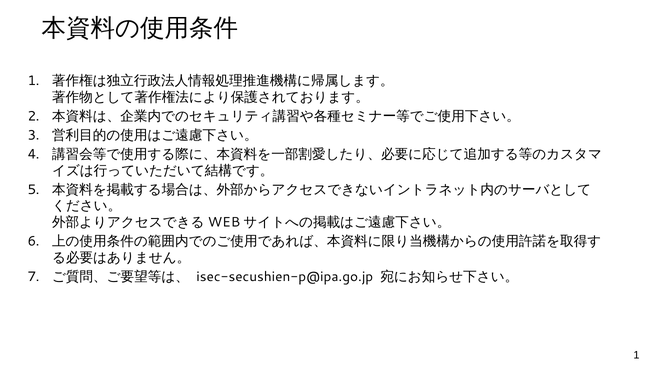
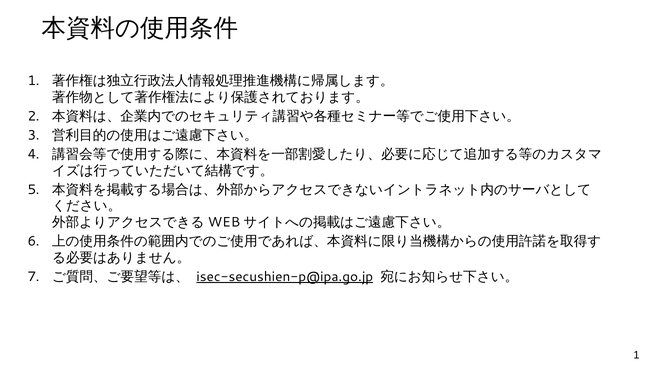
isec-secushien-p@ipa.go.jp underline: none -> present (285, 276)
